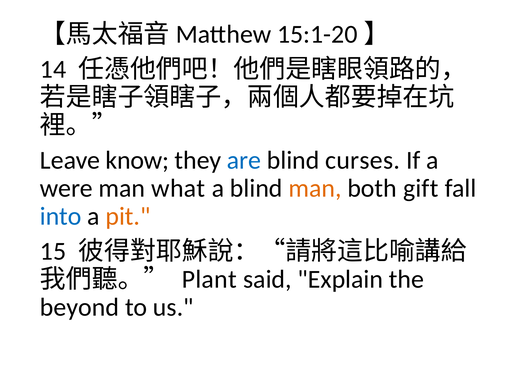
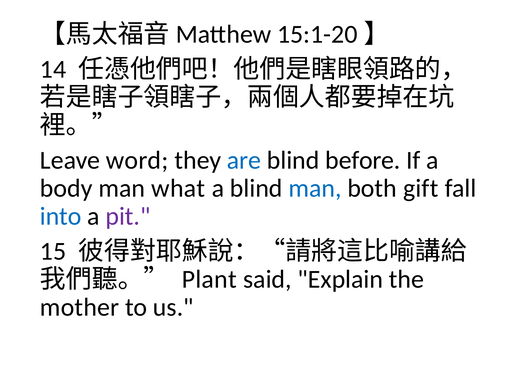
know: know -> word (137, 161)
curses: curses -> before (363, 161)
were: were -> body (66, 189)
man colour: orange -> blue (315, 189)
pit colour: orange -> purple (128, 217)
beyond: beyond -> mother (80, 308)
